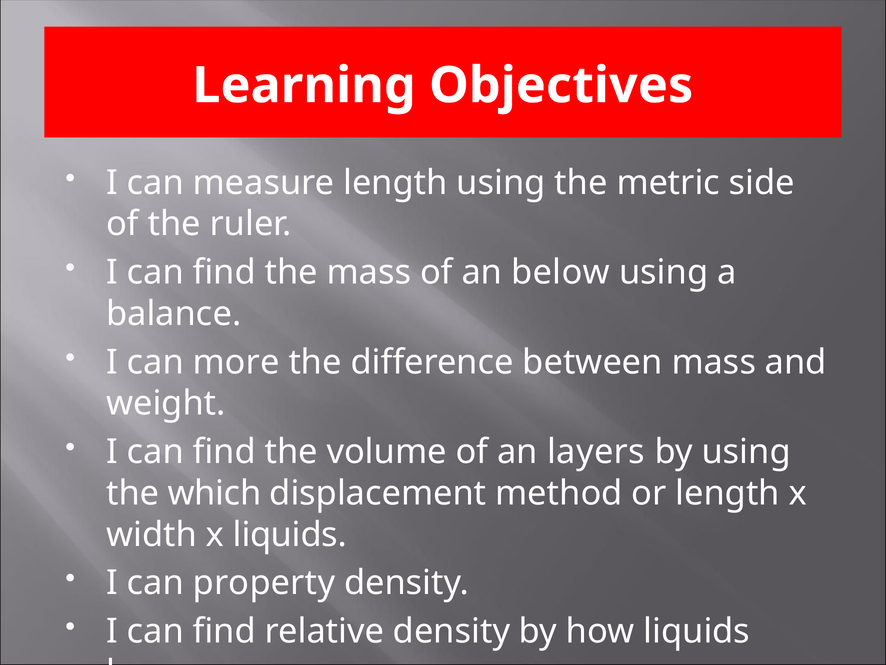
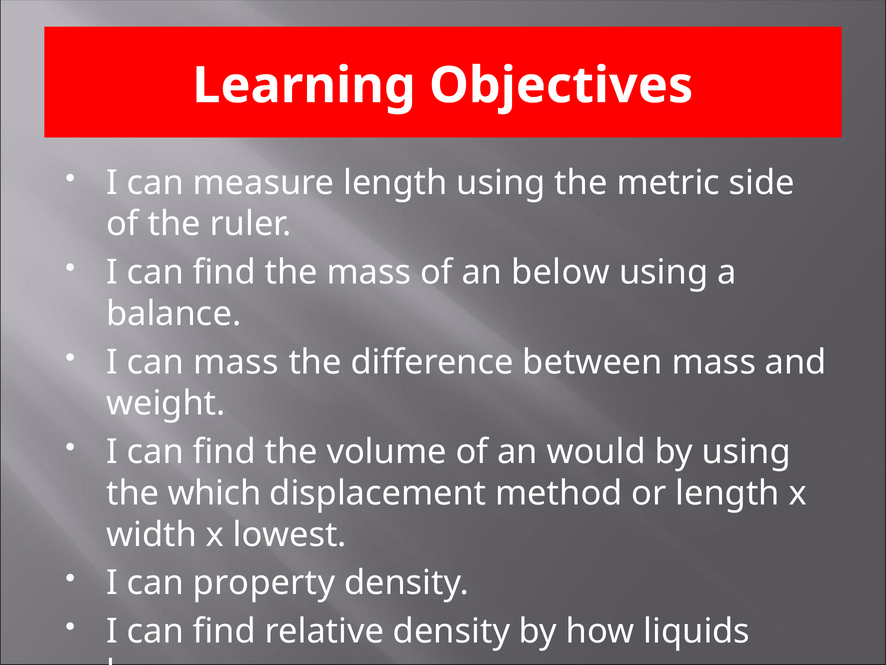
can more: more -> mass (236, 362)
layers: layers -> would (596, 452)
x liquids: liquids -> lowest (290, 534)
